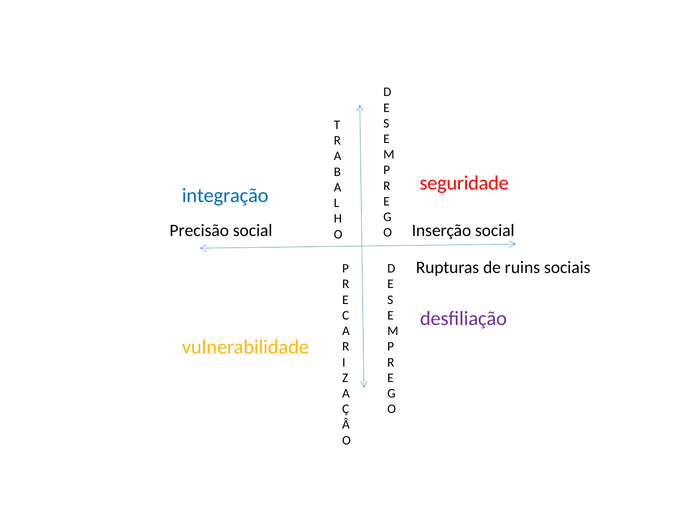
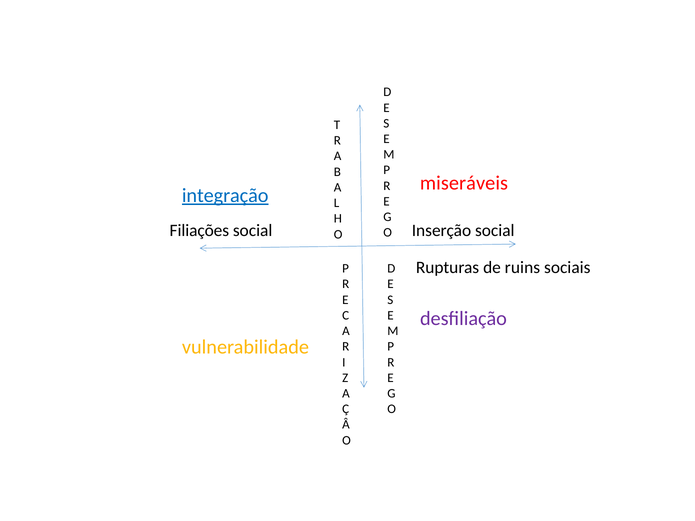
seguridade: seguridade -> miseráveis (464, 183)
integração underline: none -> present (225, 196)
Precisão: Precisão -> Filiações (199, 231)
